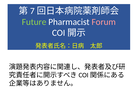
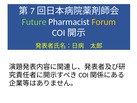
Forum colour: pink -> yellow (104, 22)
